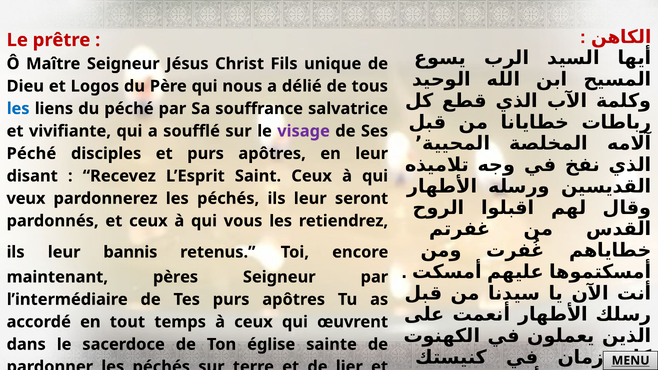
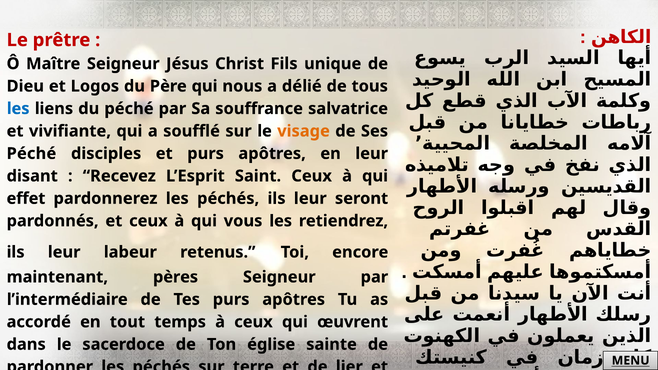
visage colour: purple -> orange (304, 131)
veux: veux -> effet (26, 198)
bannis: bannis -> labeur (130, 252)
